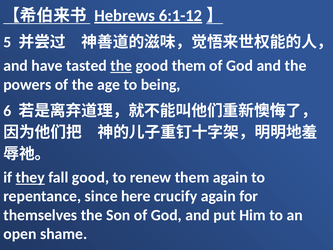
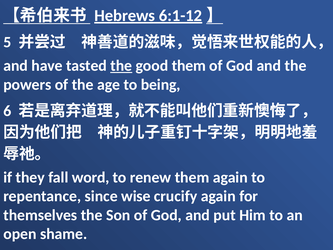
they underline: present -> none (30, 177)
fall good: good -> word (91, 177)
here: here -> wise (136, 196)
